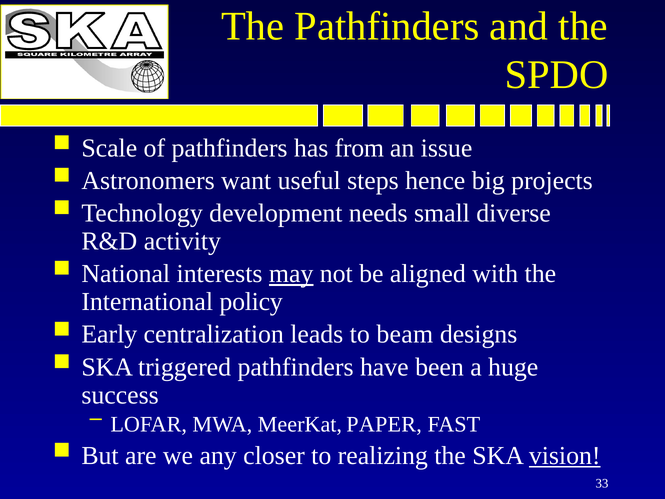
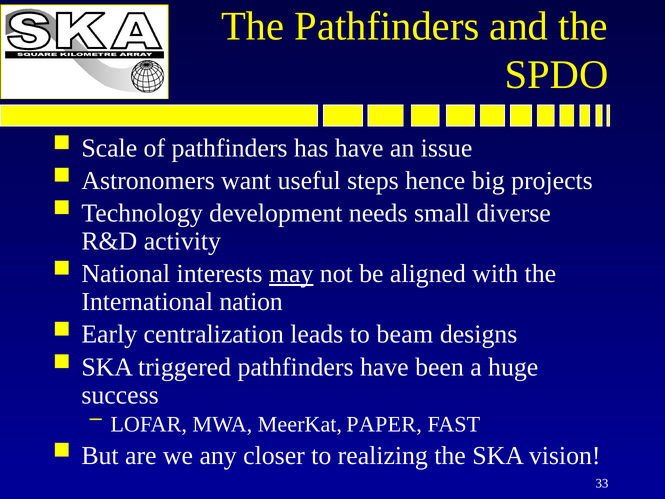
has from: from -> have (359, 148)
policy: policy -> nation (251, 302)
vision underline: present -> none (565, 455)
